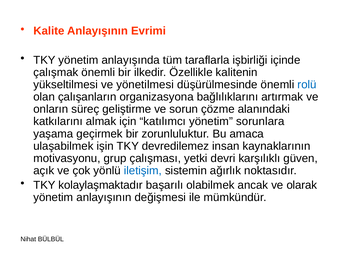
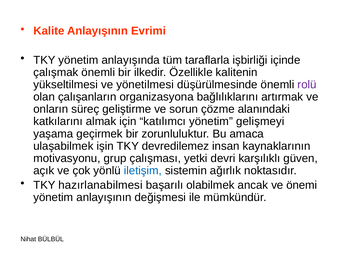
rolü colour: blue -> purple (307, 85)
sorunlara: sorunlara -> gelişmeyi (260, 122)
kolaylaşmaktadır: kolaylaşmaktadır -> hazırlanabilmesi (101, 186)
olarak: olarak -> önemi (302, 186)
